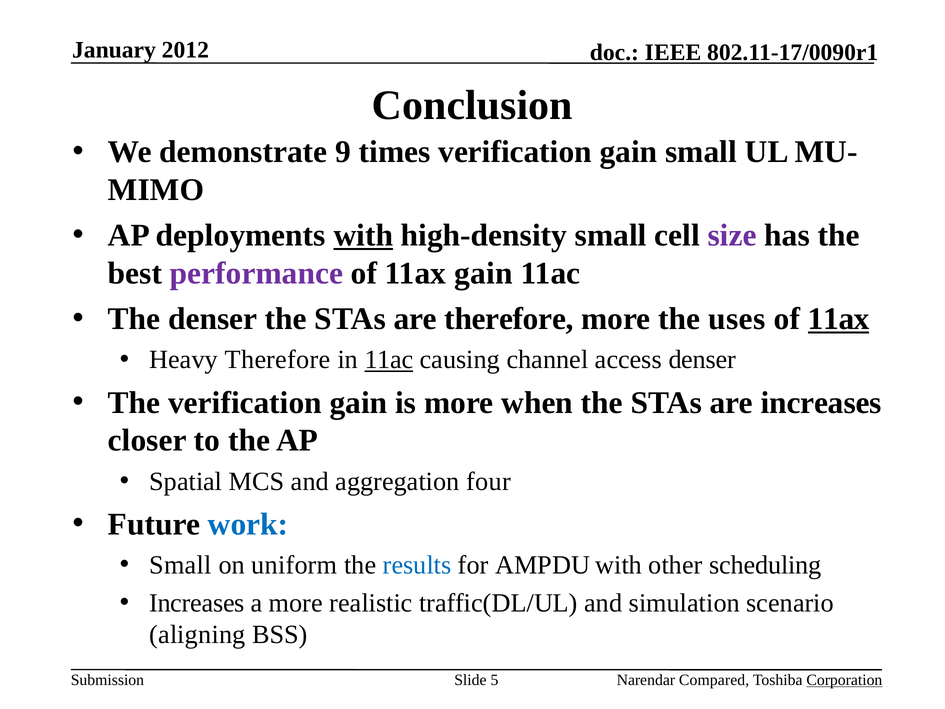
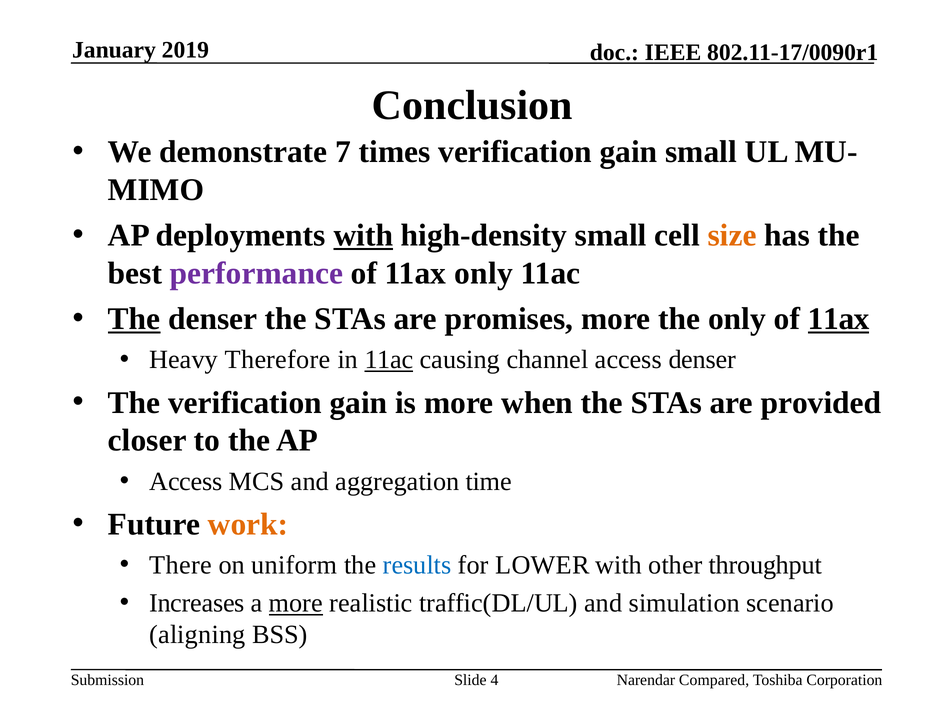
2012: 2012 -> 2019 (185, 50)
9: 9 -> 7 (343, 152)
size colour: purple -> orange (732, 235)
11ax gain: gain -> only (484, 273)
The underline: none -> present (134, 319)
are therefore: therefore -> promises (509, 319)
the uses: uses -> only (737, 319)
are increases: increases -> provided (821, 403)
Spatial: Spatial -> Access (186, 481)
four: four -> time (489, 481)
work colour: blue -> orange (248, 524)
Small: Small -> There (181, 565)
AMPDU: AMPDU -> LOWER (542, 565)
scheduling: scheduling -> throughput (765, 565)
more underline: none -> present (296, 603)
5: 5 -> 4 (494, 680)
Corporation underline: present -> none (844, 680)
